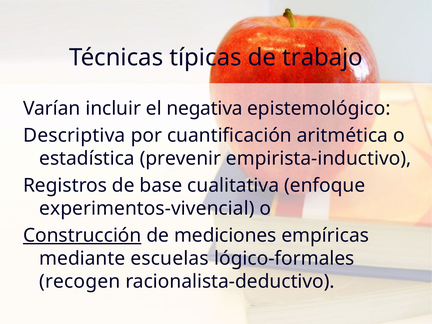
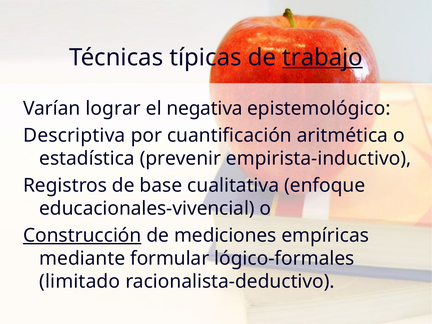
trabajo underline: none -> present (323, 57)
incluir: incluir -> lograr (113, 109)
experimentos-vivencial: experimentos-vivencial -> educacionales-vivencial (147, 208)
escuelas: escuelas -> formular (170, 258)
recogen: recogen -> limitado (80, 281)
